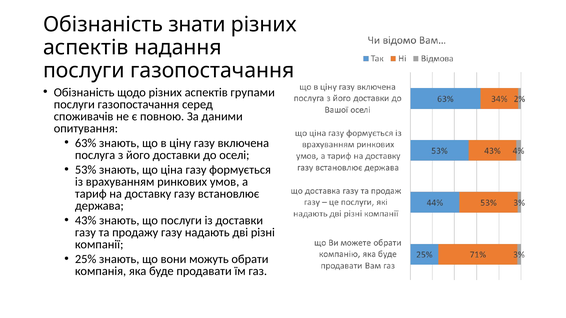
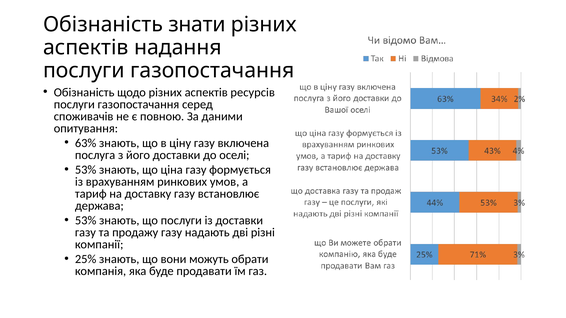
групами: групами -> ресурсів (253, 92)
43%: 43% -> 53% (86, 221)
